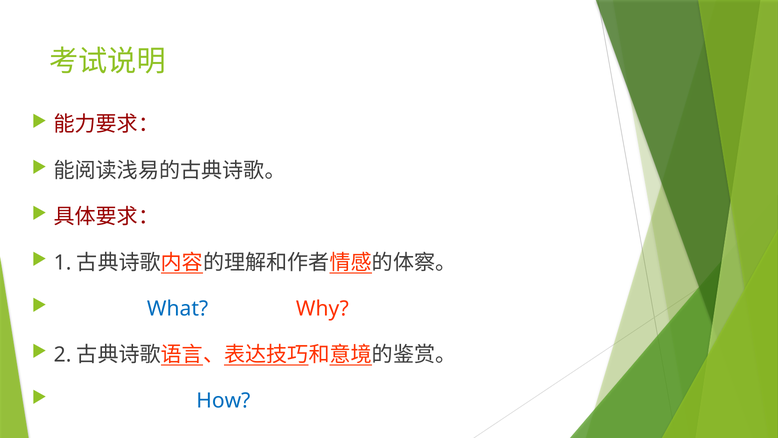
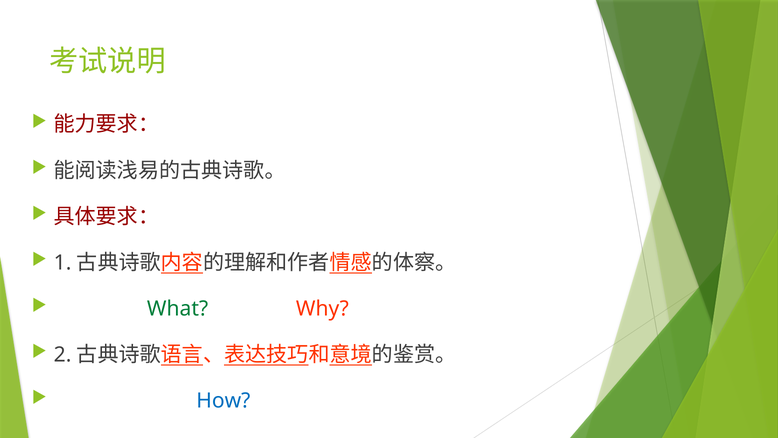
What colour: blue -> green (178, 308)
